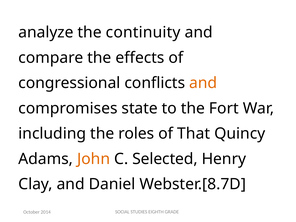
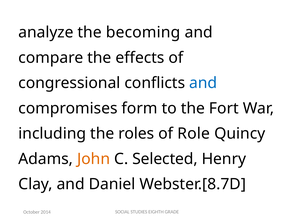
continuity: continuity -> becoming (143, 32)
and colour: orange -> blue (203, 83)
state: state -> form (140, 108)
That: That -> Role (194, 134)
